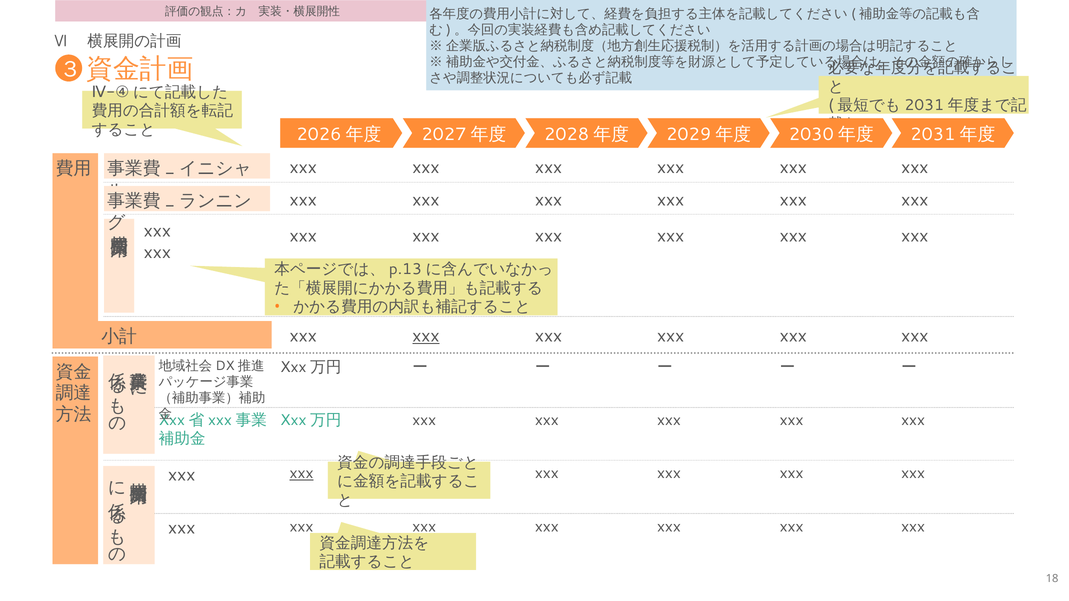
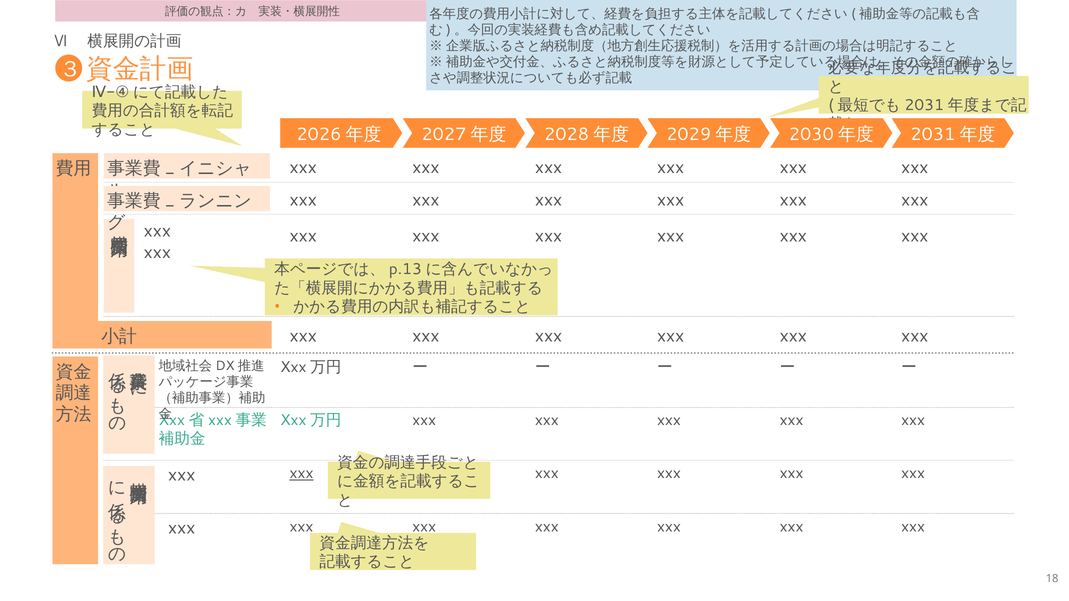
xxx underline: present -> none (426, 336)
